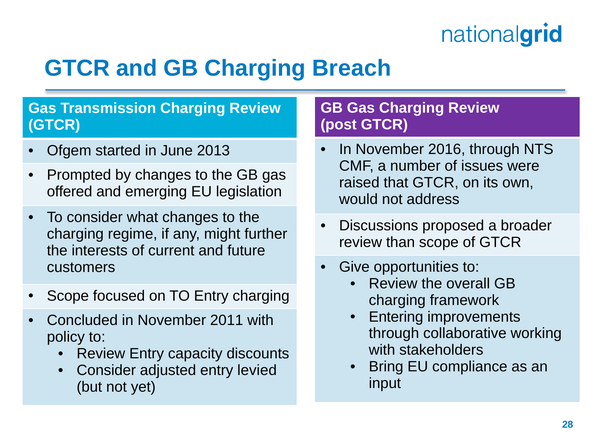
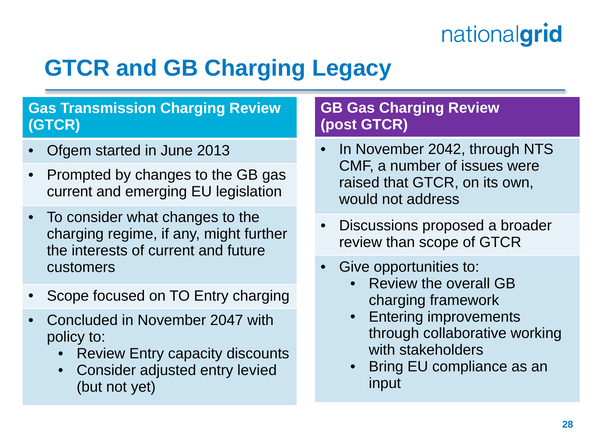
Breach: Breach -> Legacy (352, 68)
2016: 2016 -> 2042 (447, 149)
offered: offered -> current (70, 191)
2011: 2011 -> 2047 (227, 320)
